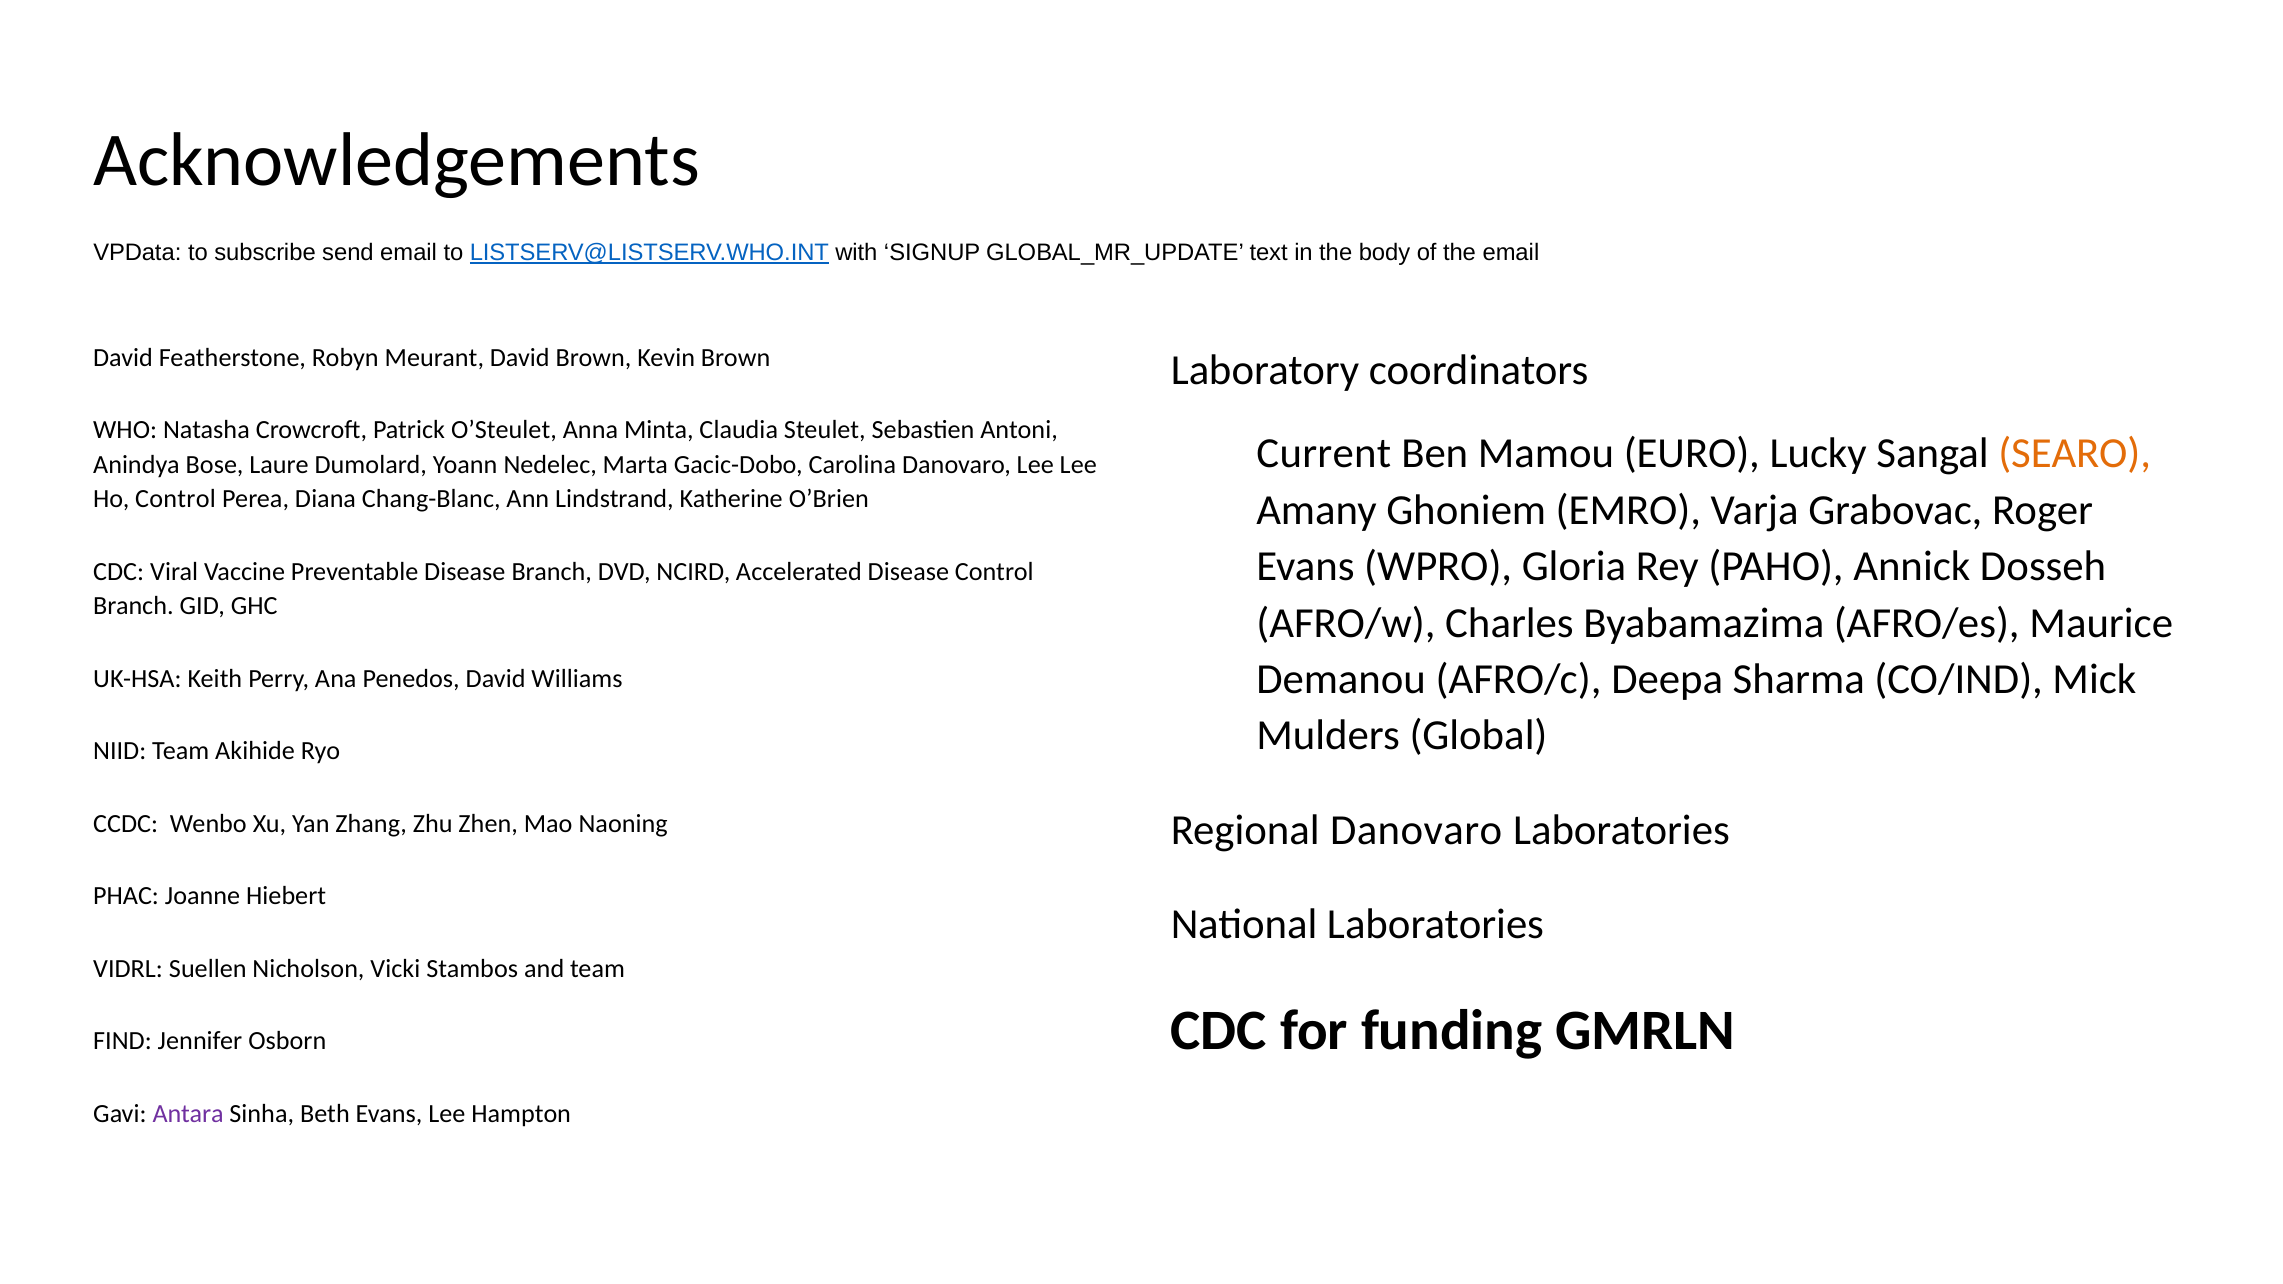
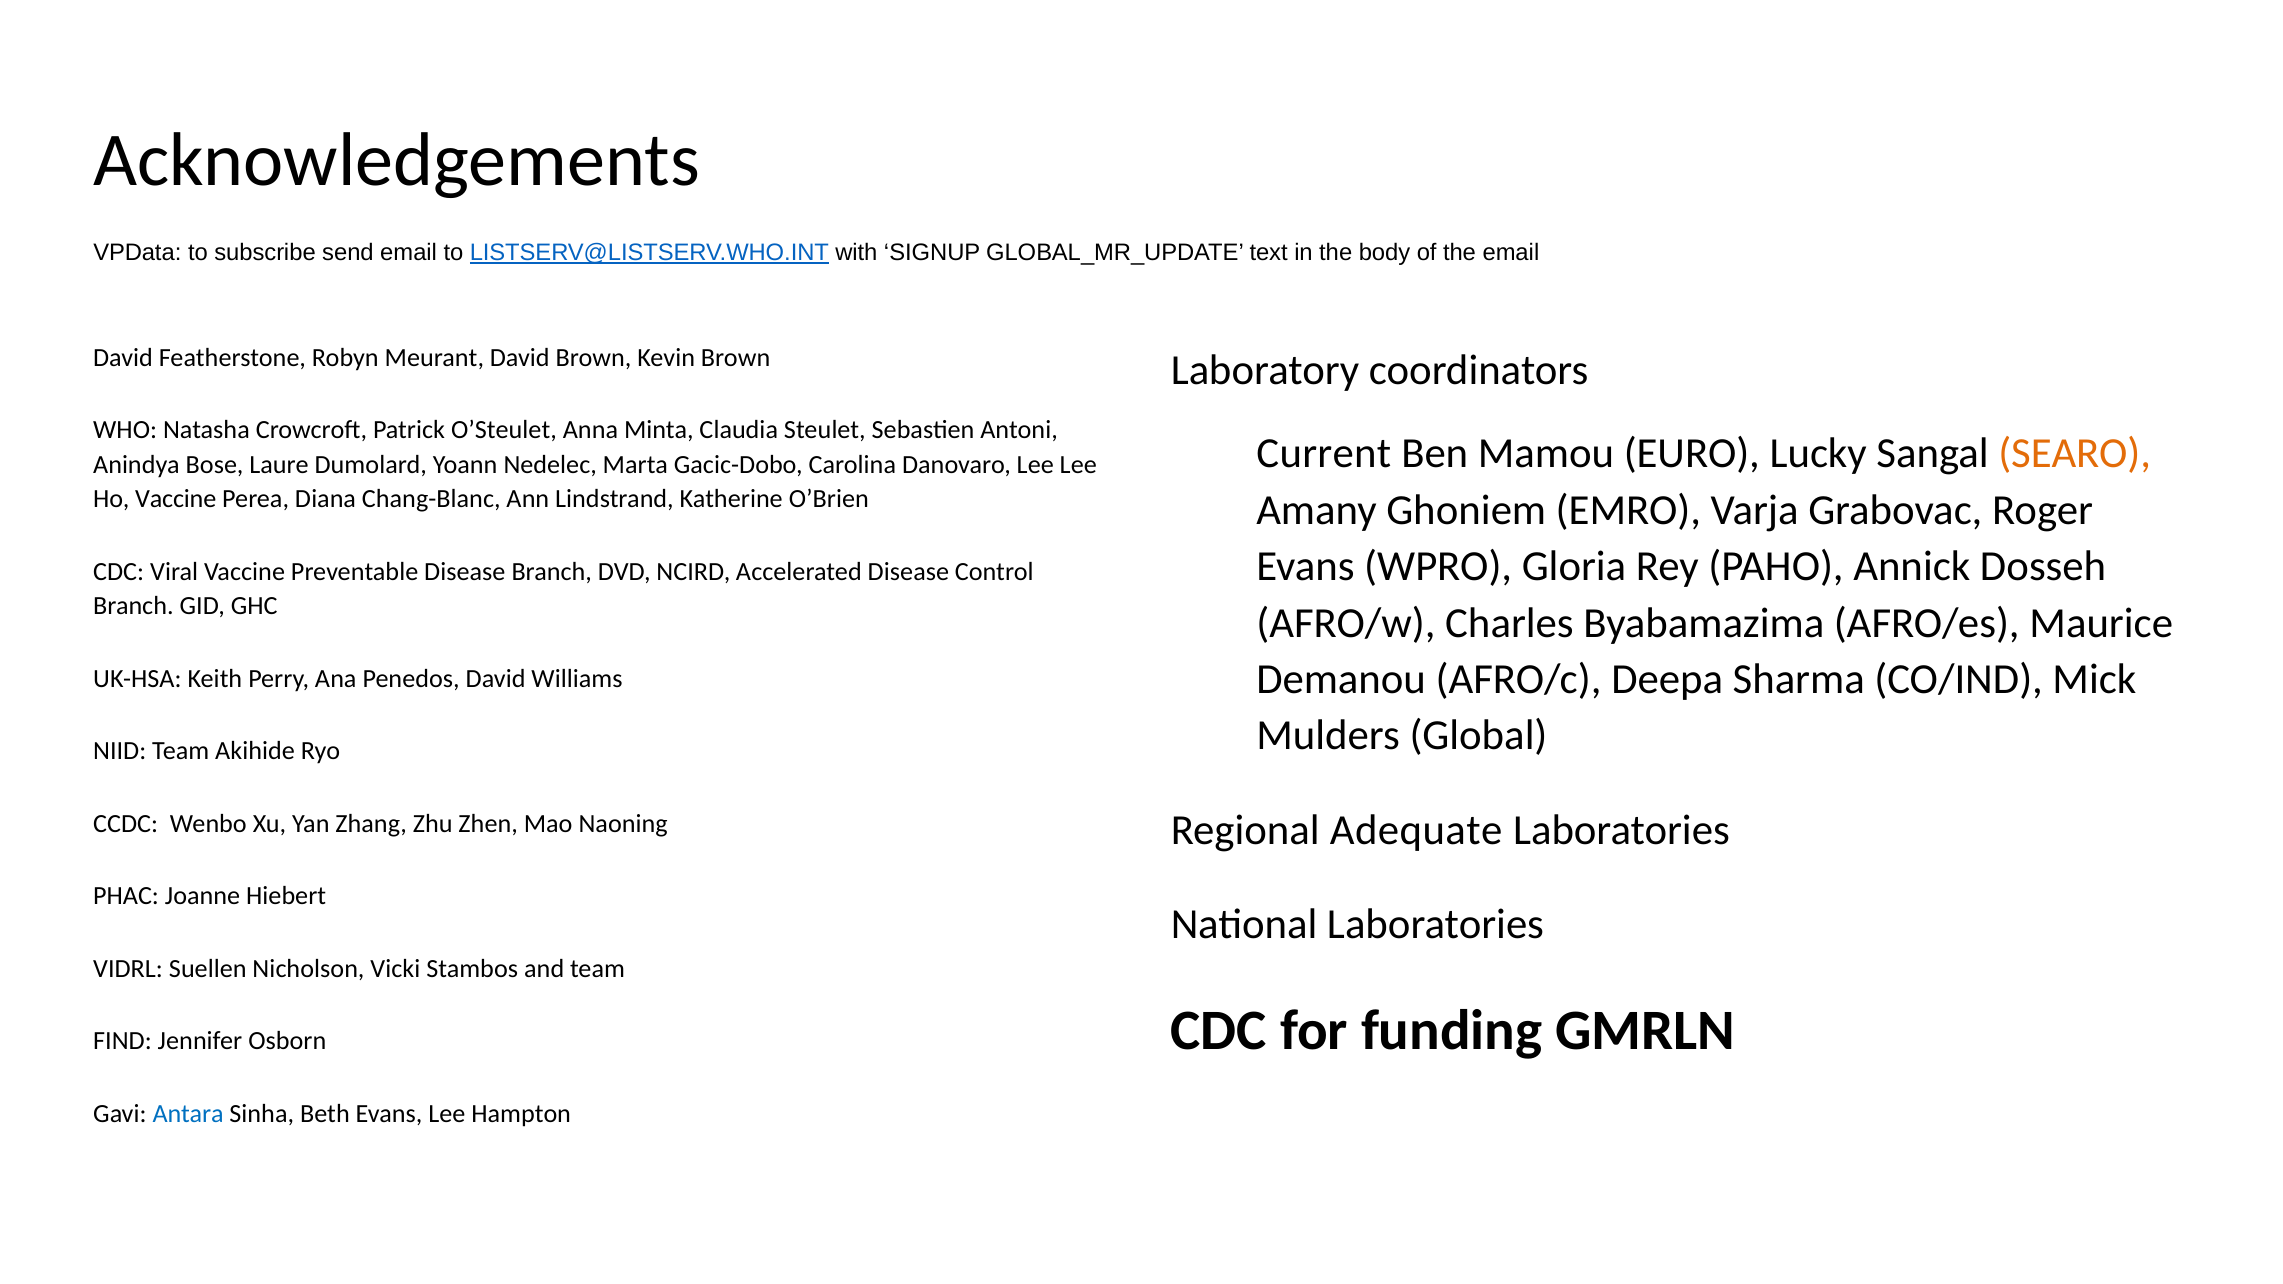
Ho Control: Control -> Vaccine (176, 499)
Regional Danovaro: Danovaro -> Adequate (1416, 830)
Antara colour: purple -> blue (188, 1114)
